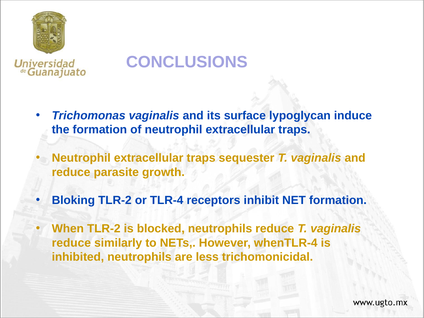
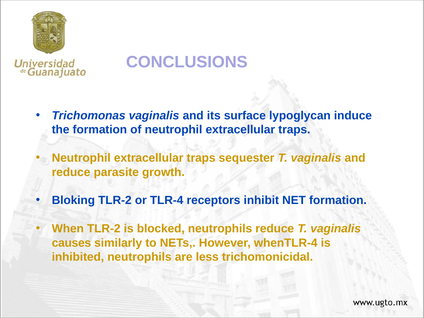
reduce: reduce -> causes (71, 243)
